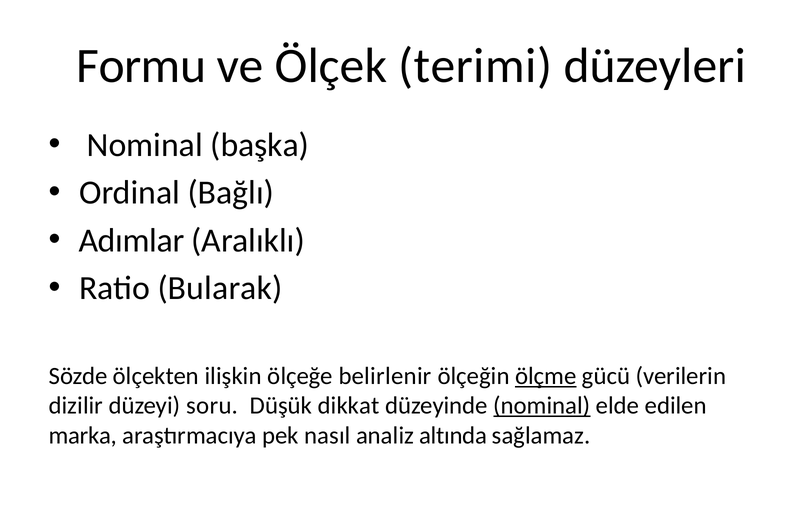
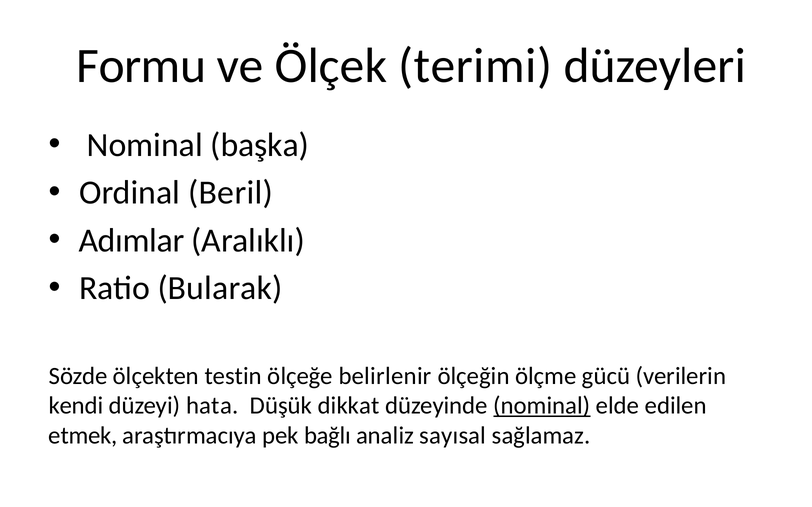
Bağlı: Bağlı -> Beril (231, 193)
ilişkin: ilişkin -> testin (233, 376)
ölçme underline: present -> none (546, 376)
dizilir: dizilir -> kendi (76, 406)
soru: soru -> hata (212, 406)
marka: marka -> etmek (83, 436)
nasıl: nasıl -> bağlı (327, 436)
altında: altında -> sayısal (453, 436)
